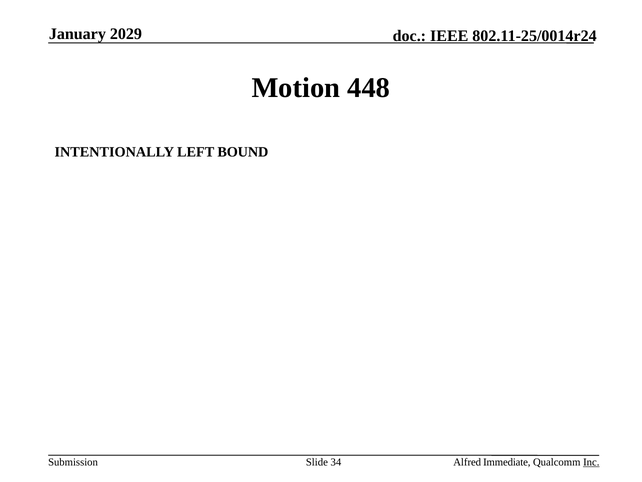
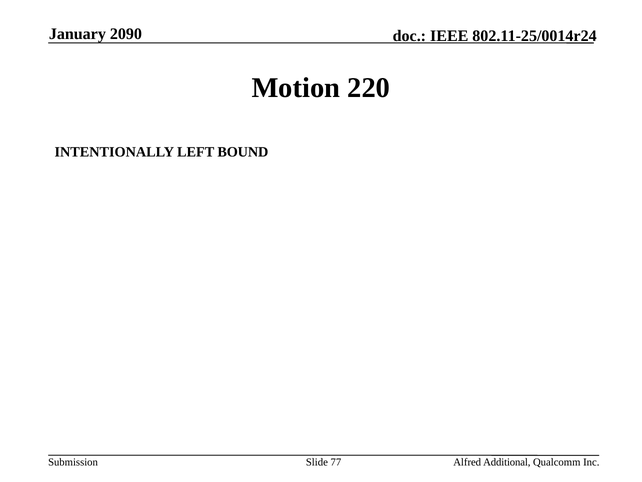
2029: 2029 -> 2090 (126, 34)
448: 448 -> 220 (369, 88)
34: 34 -> 77 (336, 462)
Immediate: Immediate -> Additional (507, 462)
Inc underline: present -> none (591, 462)
